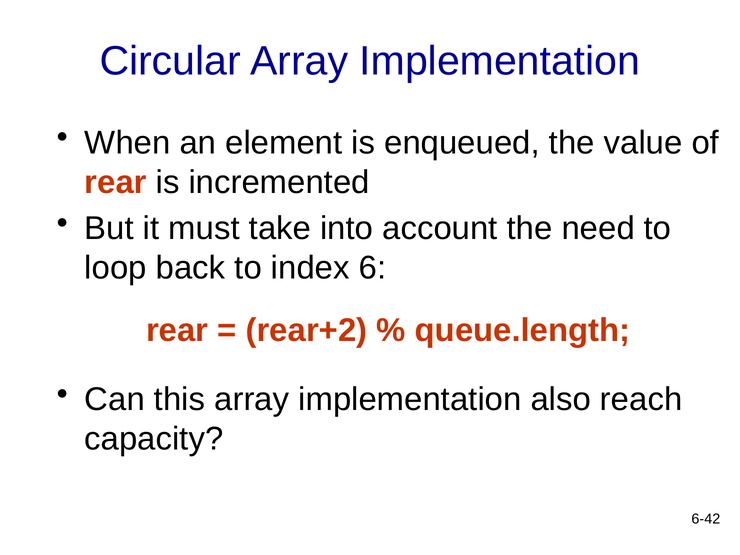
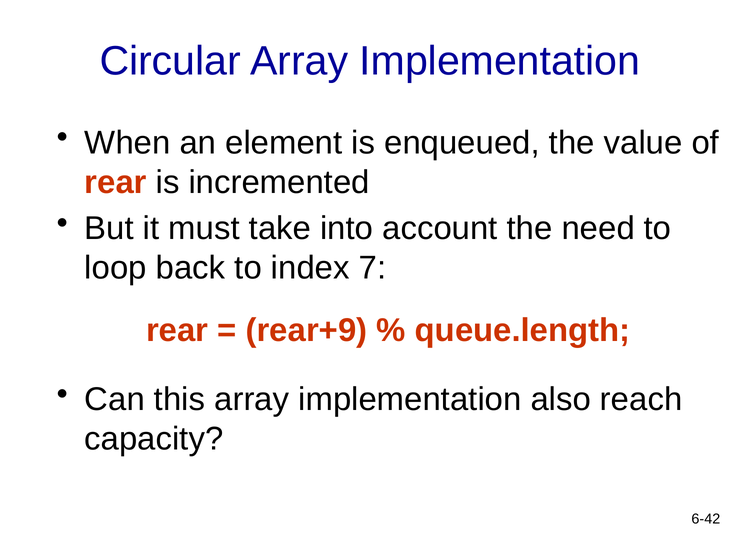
6: 6 -> 7 (372, 268)
rear+2: rear+2 -> rear+9 (306, 330)
